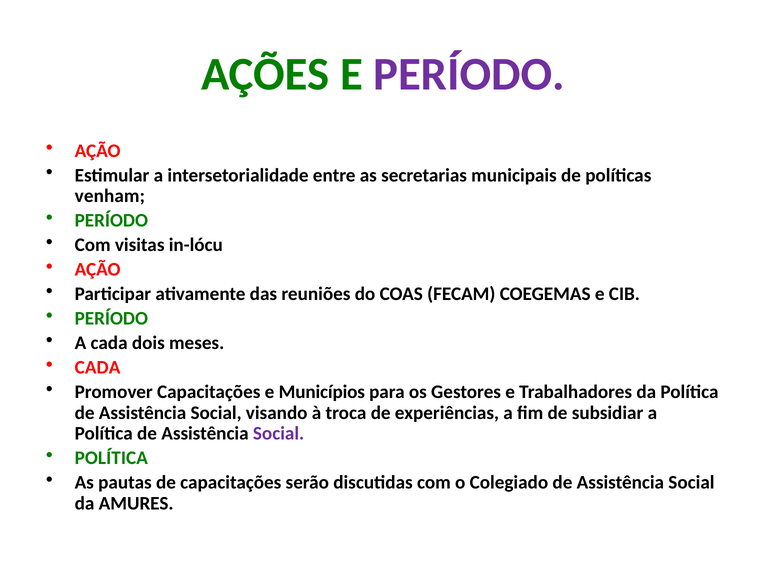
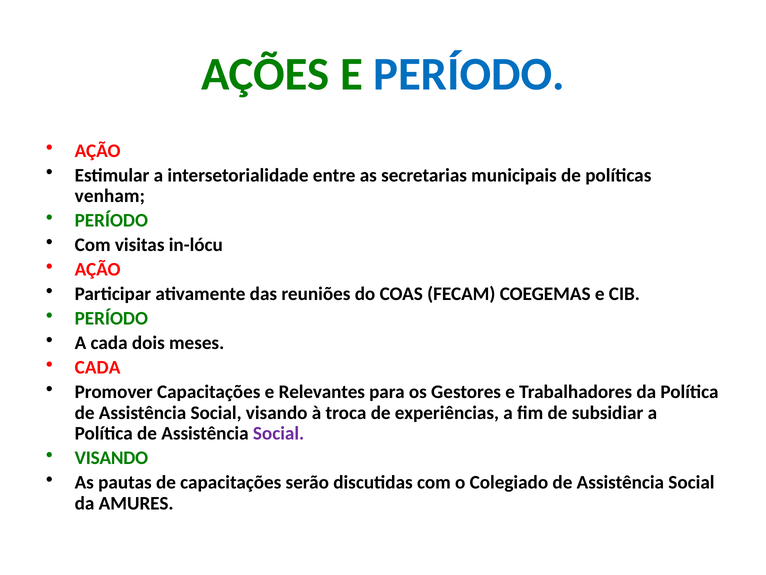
PERÍODO colour: purple -> blue (469, 74)
Municípios: Municípios -> Relevantes (322, 392)
POLÍTICA: POLÍTICA -> VISANDO (111, 458)
